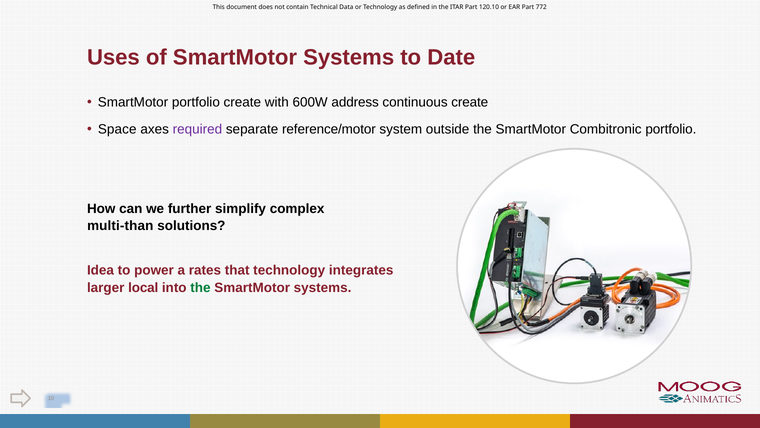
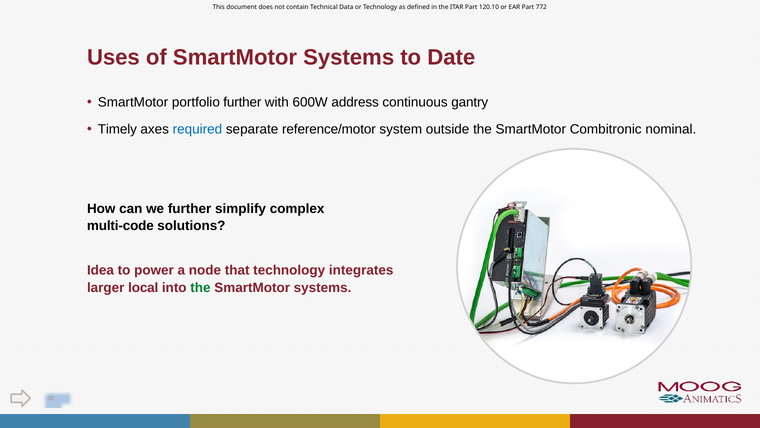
portfolio create: create -> further (242, 102)
continuous create: create -> gantry (470, 102)
Space: Space -> Timely (117, 129)
required colour: purple -> blue (197, 129)
Combitronic portfolio: portfolio -> nominal (671, 129)
multi-than: multi-than -> multi-code (120, 226)
rates: rates -> node (205, 270)
